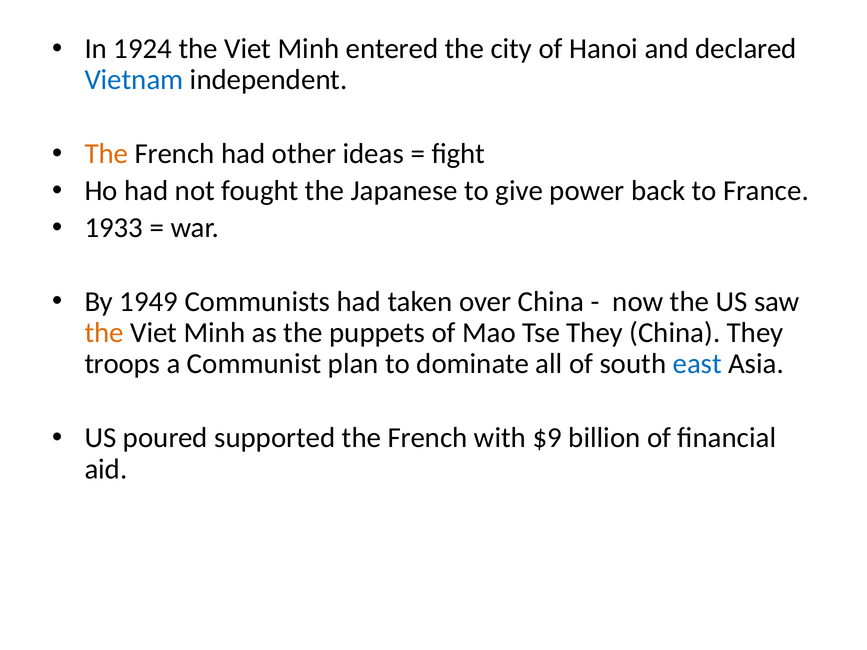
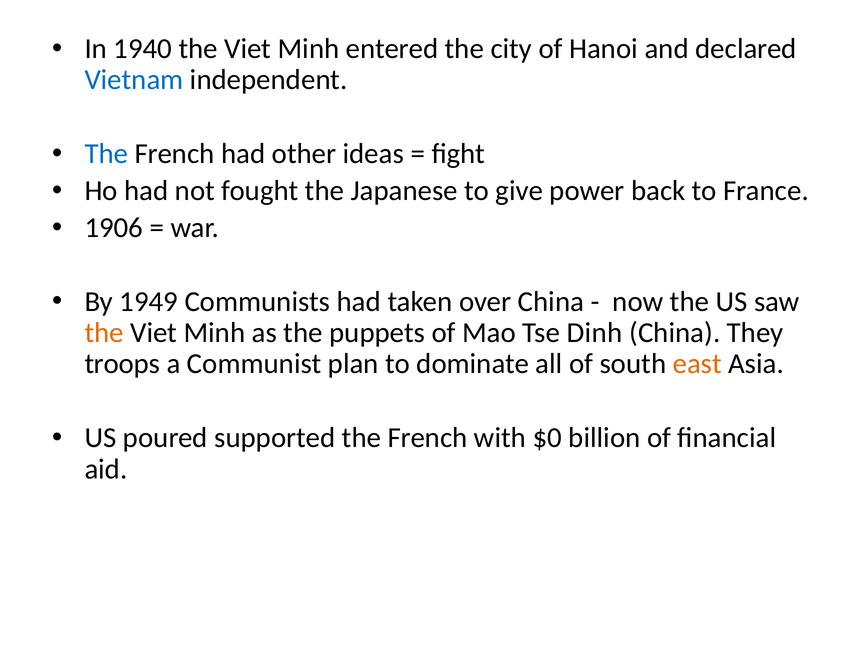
1924: 1924 -> 1940 (143, 49)
The colour: orange -> blue (106, 154)
1933: 1933 -> 1906 (114, 228)
Tse They: They -> Dinh (595, 333)
east colour: blue -> orange (697, 364)
$9: $9 -> $0 (547, 438)
